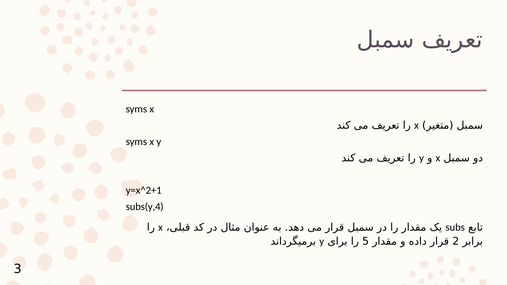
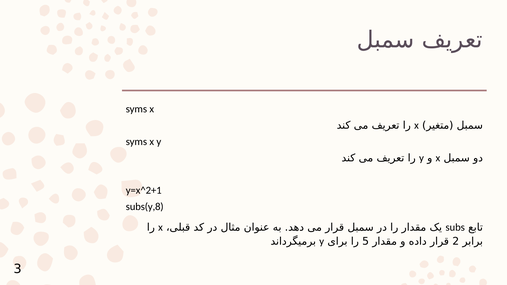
subs(y,4: subs(y,4 -> subs(y,8 (145, 207)
